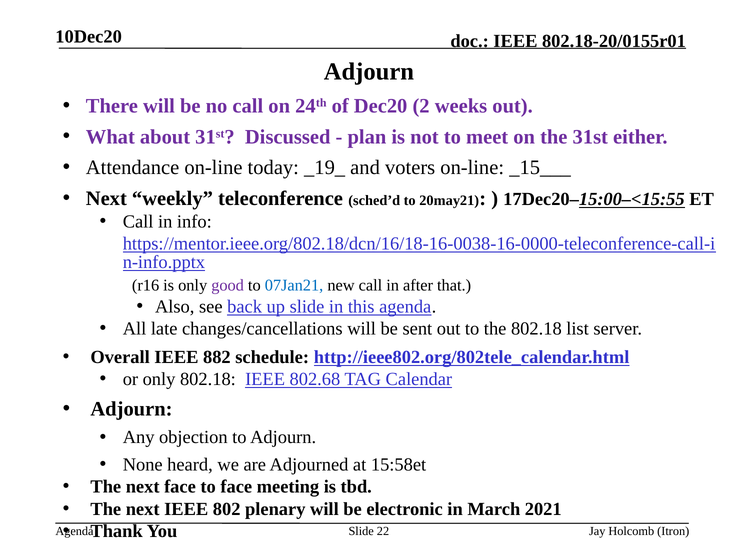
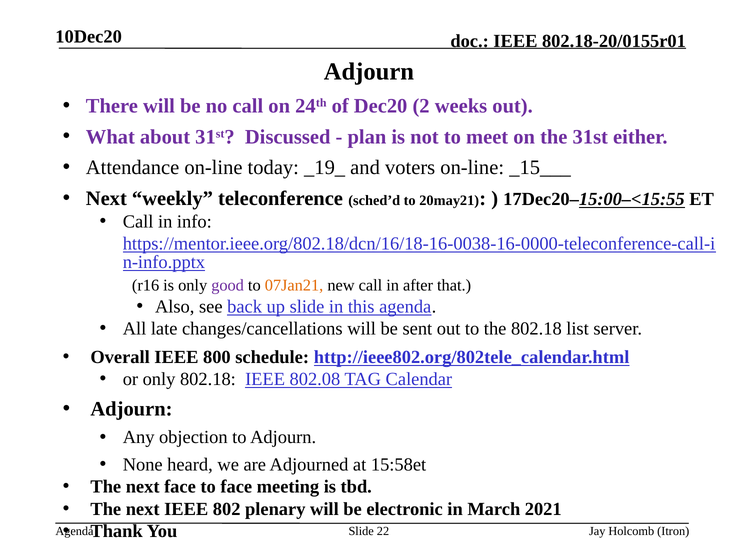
07Jan21 colour: blue -> orange (294, 285)
882: 882 -> 800 (217, 357)
802.68: 802.68 -> 802.08 (315, 379)
